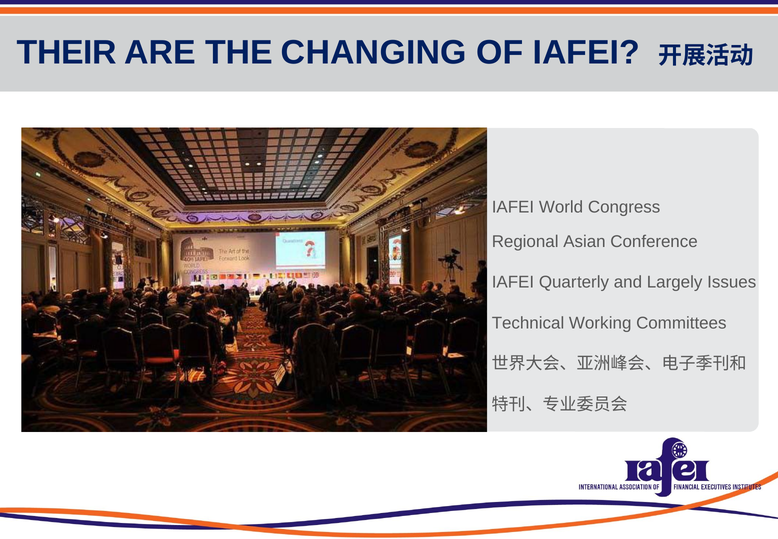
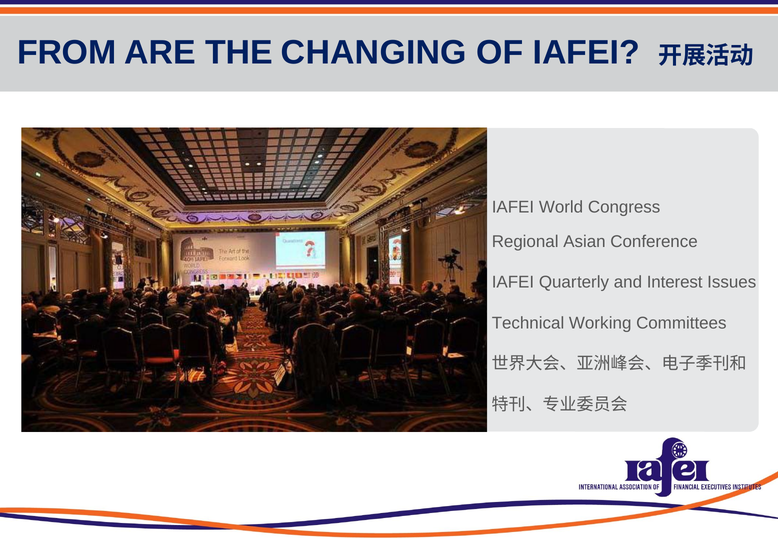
THEIR: THEIR -> FROM (67, 52)
Largely: Largely -> Interest (675, 282)
